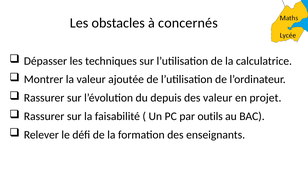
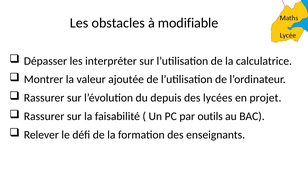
concernés: concernés -> modifiable (188, 23)
techniques: techniques -> interpréter (111, 61)
des valeur: valeur -> lycées (218, 98)
